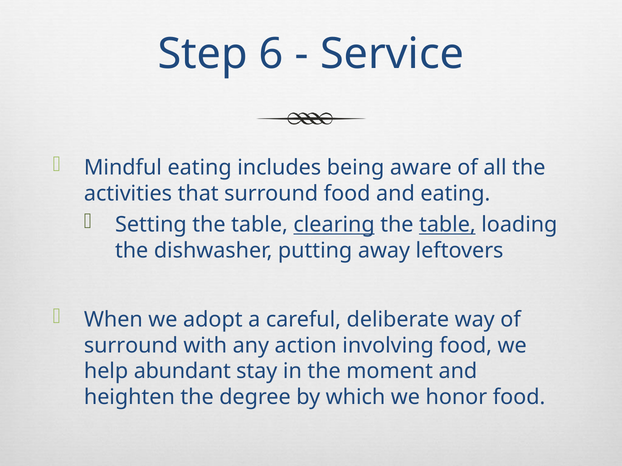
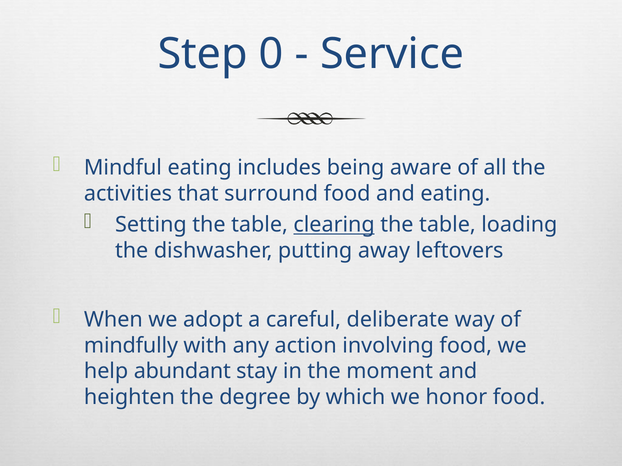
6: 6 -> 0 (271, 54)
table underline: present -> none (447, 225)
surround: surround -> mindfully (131, 346)
